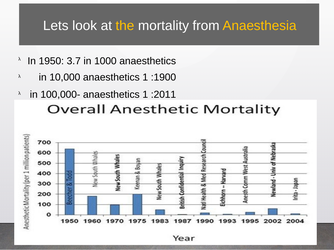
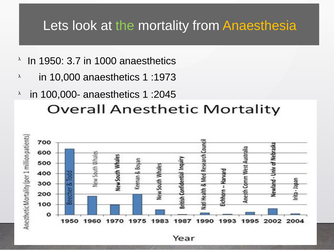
the colour: yellow -> light green (125, 26)
1900: 1900 -> 1973 (165, 78)
2011: 2011 -> 2045 (165, 95)
